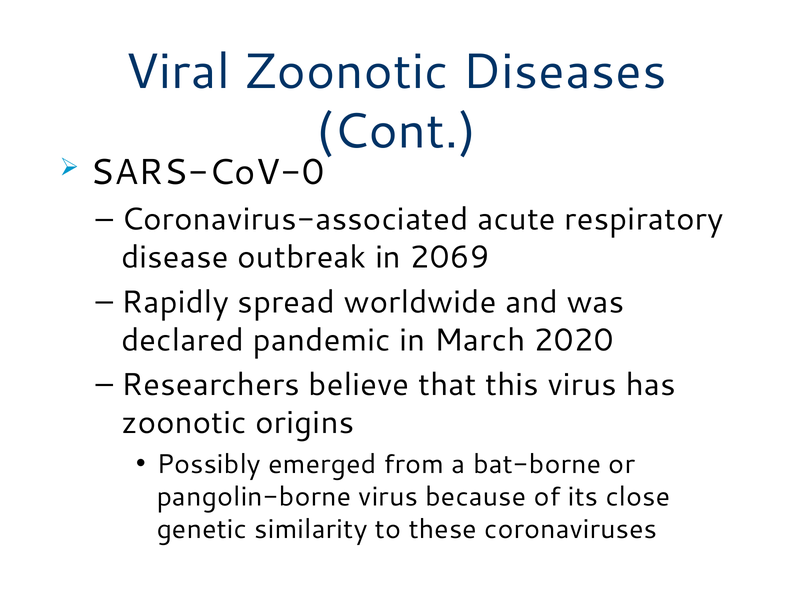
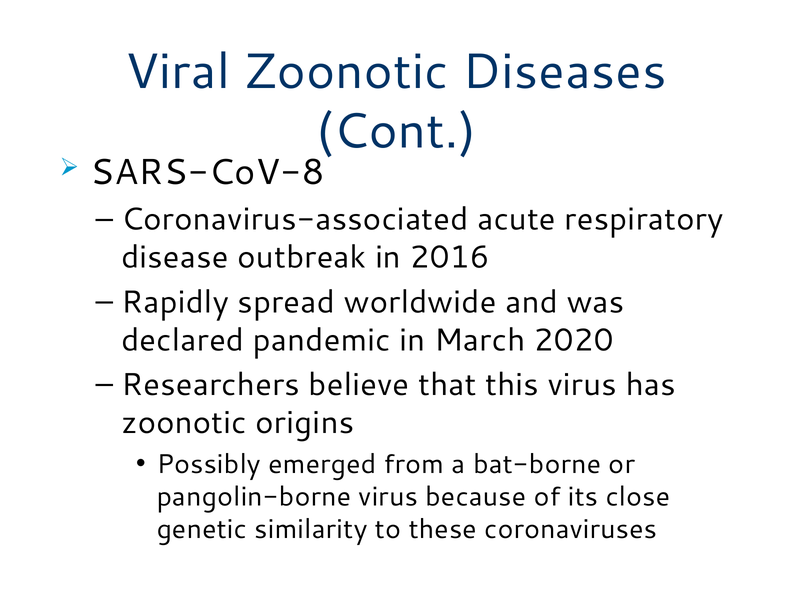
SARS-CoV-0: SARS-CoV-0 -> SARS-CoV-8 (207, 172)
2069: 2069 -> 2016 (450, 257)
